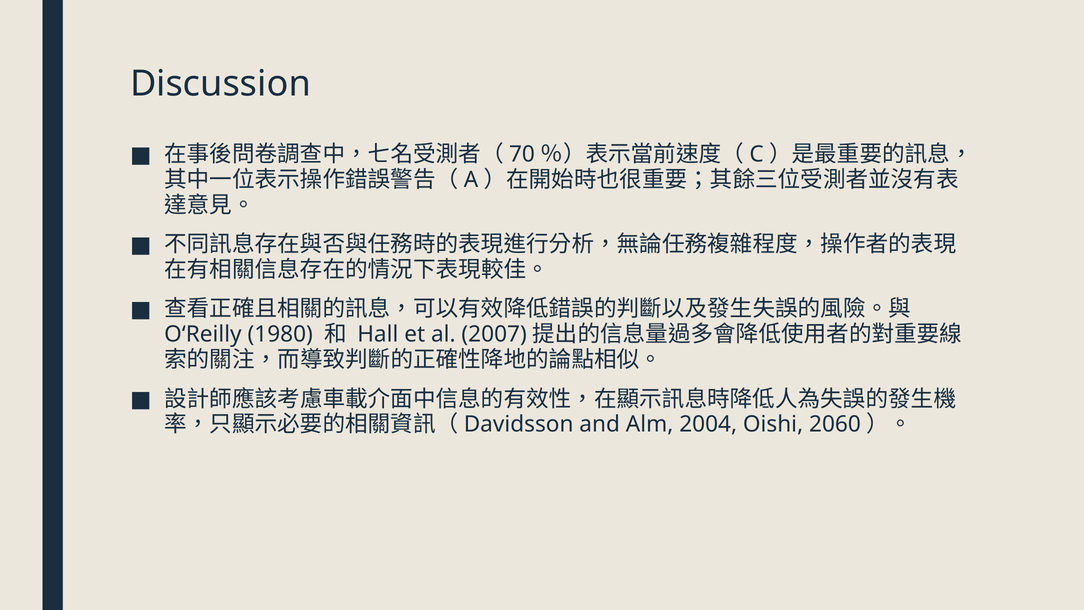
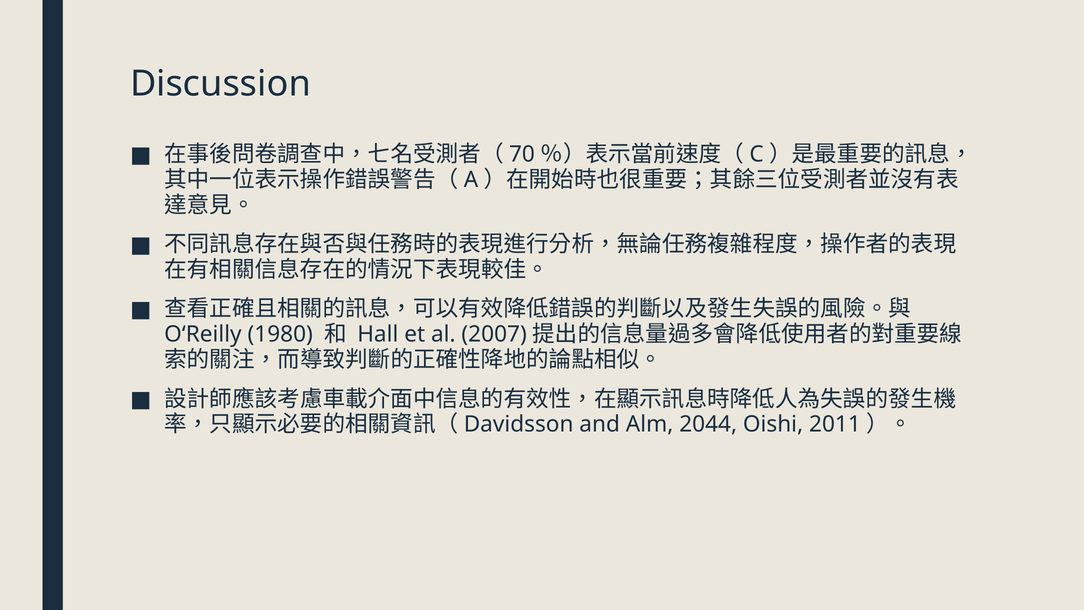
2004: 2004 -> 2044 (708, 424)
2060: 2060 -> 2011 (835, 424)
